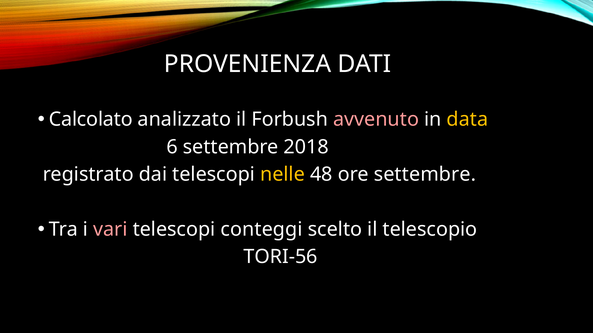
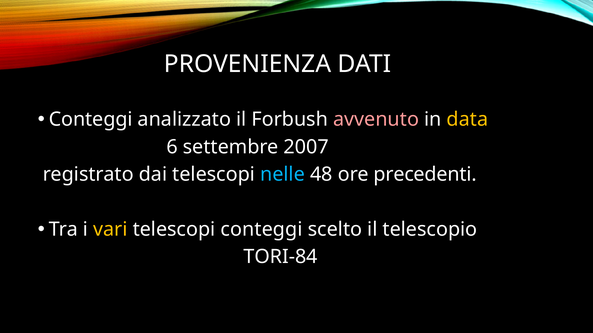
Calcolato: Calcolato -> Conteggi (91, 120)
2018: 2018 -> 2007 (306, 147)
nelle colour: yellow -> light blue (283, 175)
ore settembre: settembre -> precedenti (425, 175)
vari colour: pink -> yellow (110, 230)
TORI-56: TORI-56 -> TORI-84 (281, 257)
